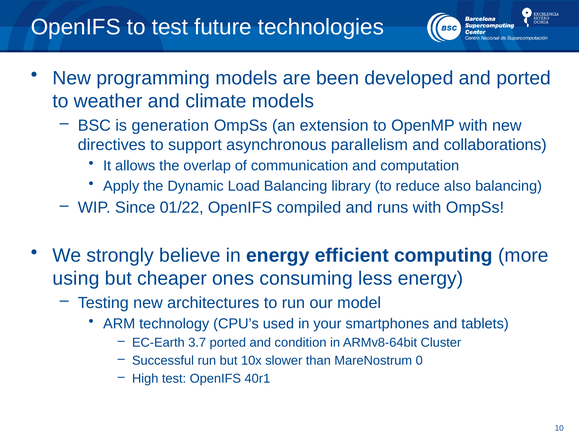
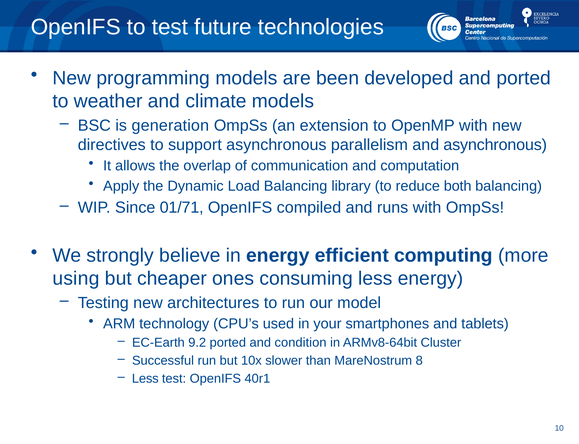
and collaborations: collaborations -> asynchronous (495, 145)
also: also -> both (458, 186)
01/22: 01/22 -> 01/71 (182, 208)
3.7: 3.7 -> 9.2 (197, 343)
0: 0 -> 8 (419, 361)
High: High -> Less (145, 379)
